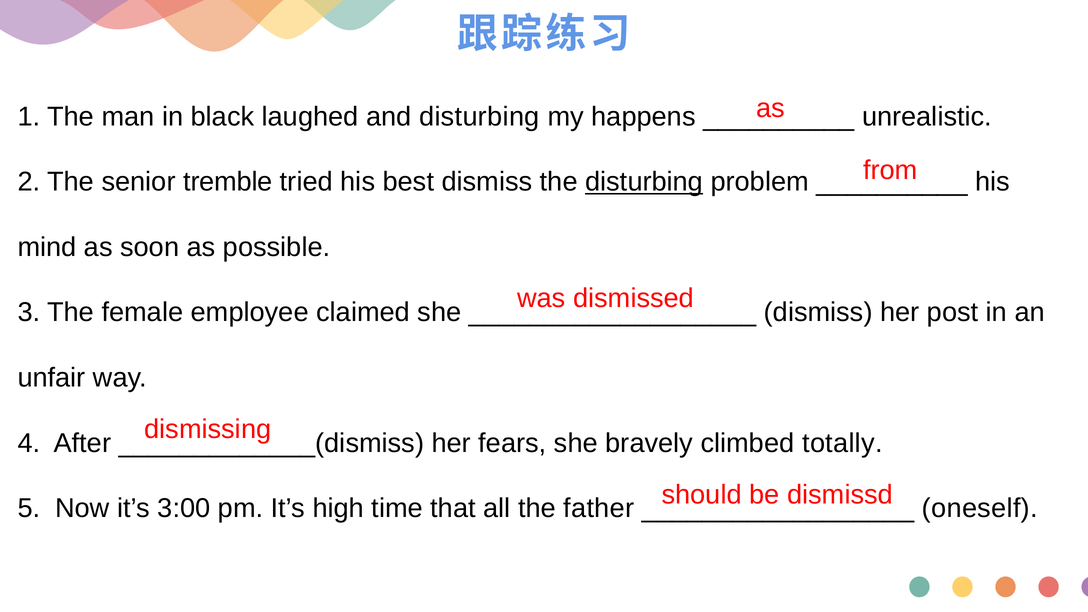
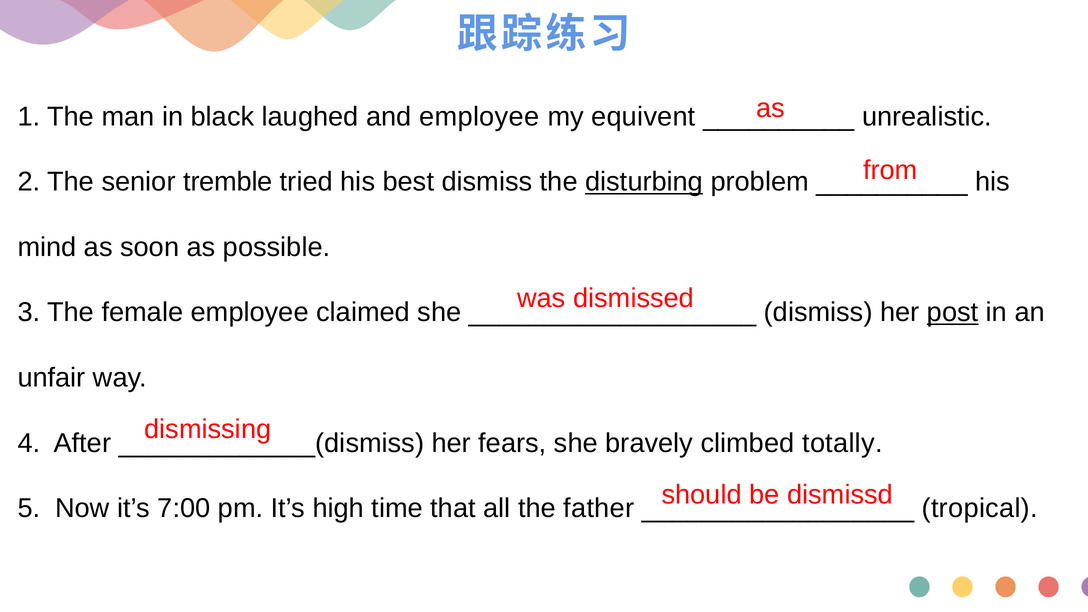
and disturbing: disturbing -> employee (479, 117)
happens: happens -> equivent (643, 117)
post underline: none -> present (953, 312)
3:00: 3:00 -> 7:00 (184, 508)
oneself: oneself -> tropical (980, 508)
